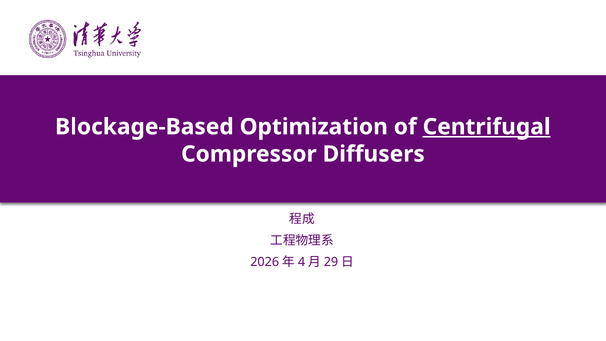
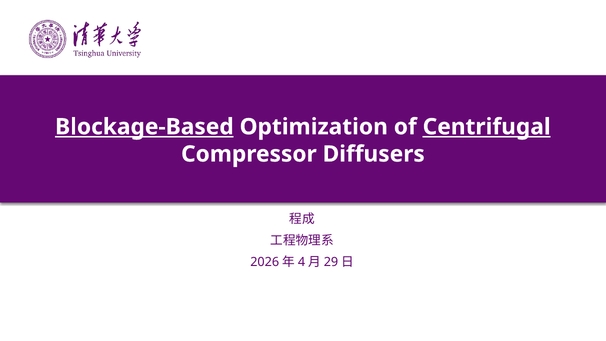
Blockage-Based underline: none -> present (144, 127)
